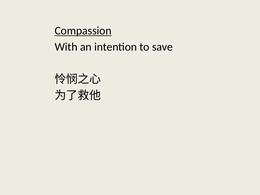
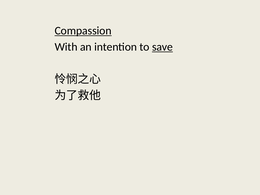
save underline: none -> present (162, 47)
